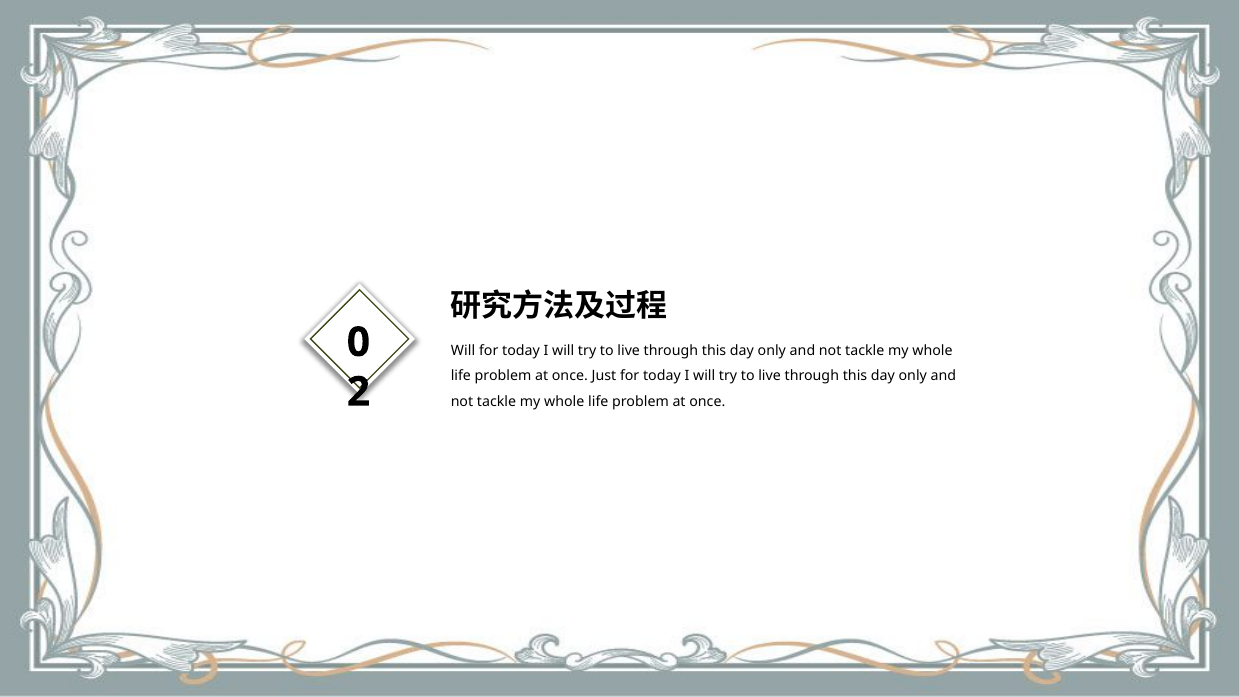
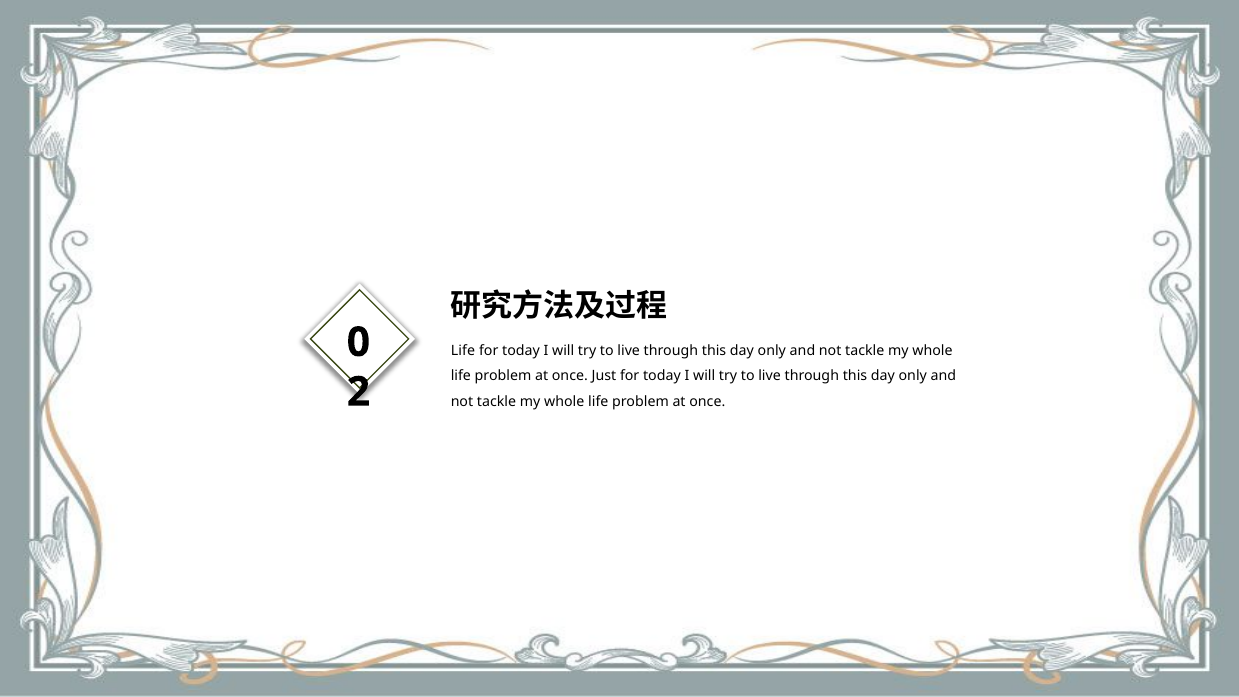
Will: Will -> Life (463, 350)
